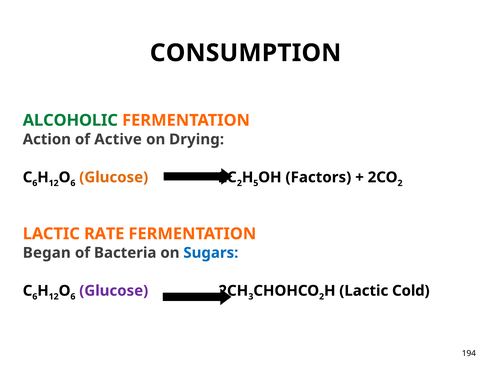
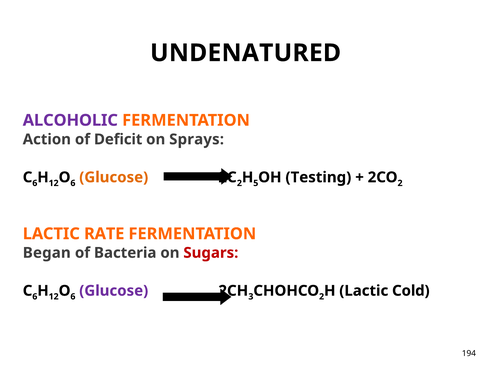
CONSUMPTION: CONSUMPTION -> UNDENATURED (246, 53)
ALCOHOLIC colour: green -> purple (70, 120)
Active: Active -> Deficit (118, 139)
Drying: Drying -> Sprays (197, 139)
Factors: Factors -> Testing (318, 177)
Sugars colour: blue -> red (211, 253)
